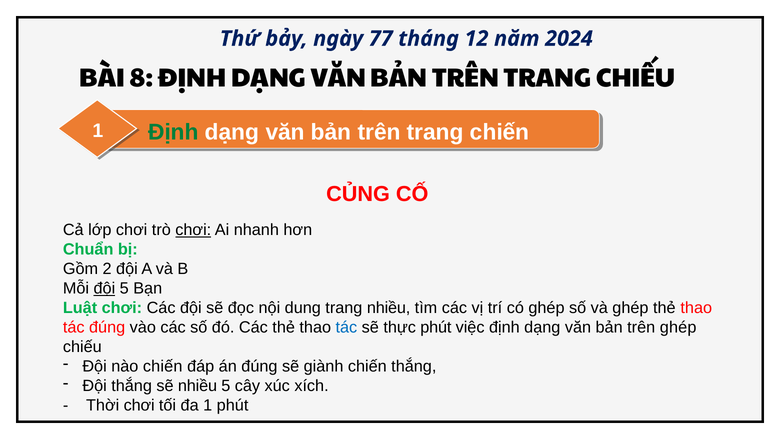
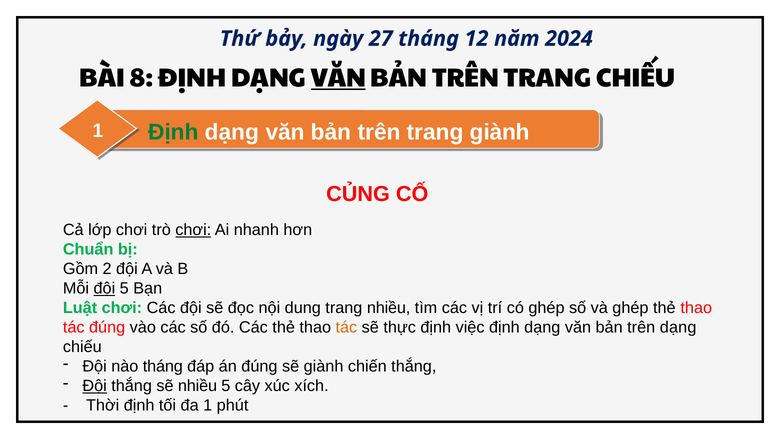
77: 77 -> 27 (381, 39)
VĂN underline: none -> present (338, 78)
trang chiến: chiến -> giành (500, 132)
tác colour: blue -> orange (346, 327)
thực phút: phút -> định (436, 327)
trên ghép: ghép -> dạng (678, 327)
nào chiến: chiến -> tháng (163, 366)
Đội underline: none -> present (95, 386)
Thời chơi: chơi -> định (139, 405)
